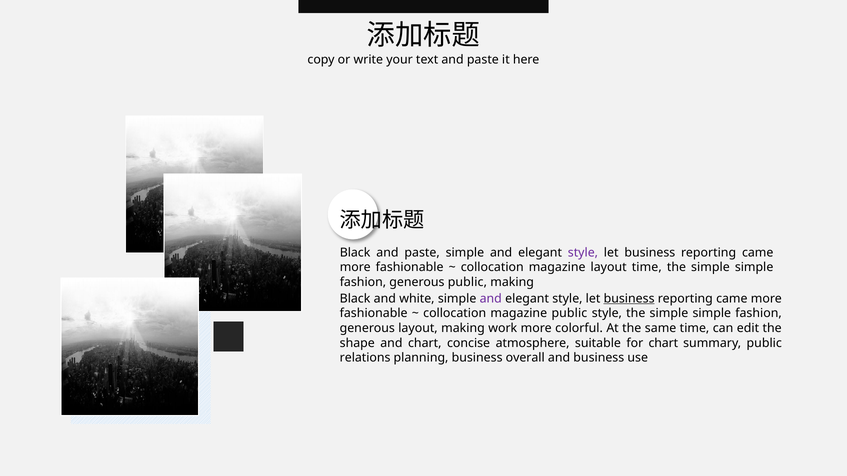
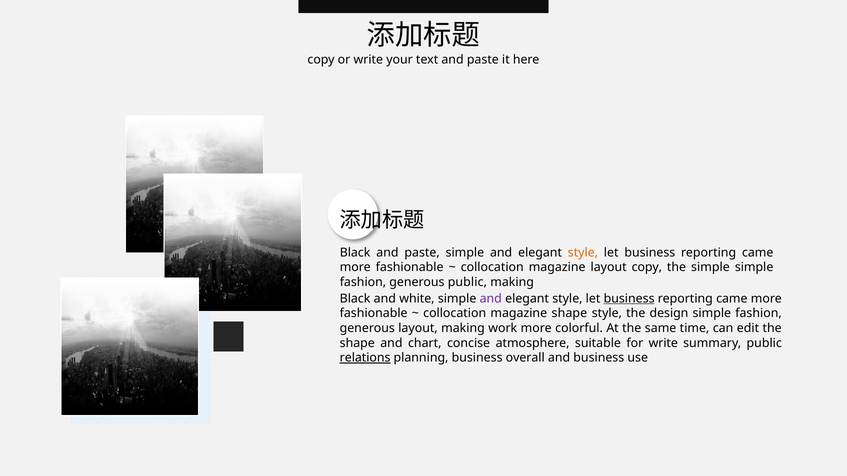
style colour: purple -> orange (583, 253)
layout time: time -> copy (647, 268)
magazine public: public -> shape (569, 314)
style the simple: simple -> design (669, 314)
for chart: chart -> write (663, 343)
relations underline: none -> present (365, 358)
